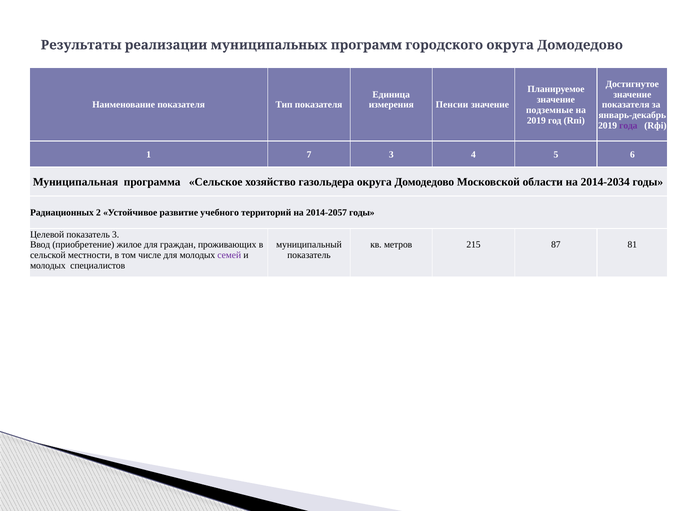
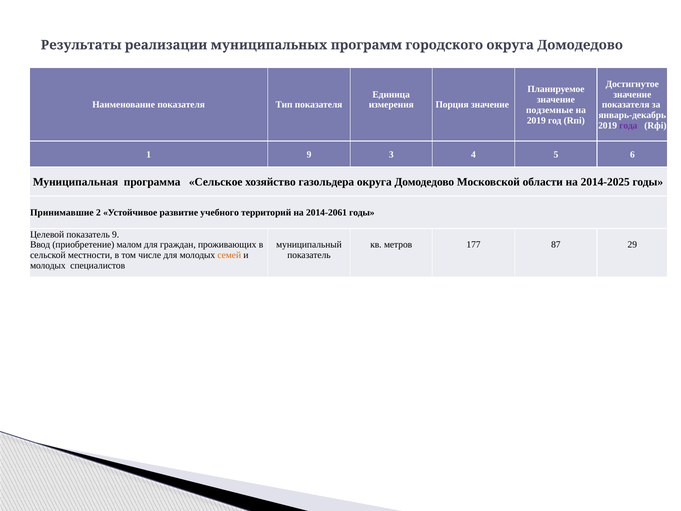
Пенсии: Пенсии -> Порция (452, 105)
1 7: 7 -> 9 (309, 154)
2014-2034: 2014-2034 -> 2014-2025 (605, 182)
Радиационных: Радиационных -> Принимавшие (62, 212)
2014-2057: 2014-2057 -> 2014-2061 (327, 212)
показатель 3: 3 -> 9 (116, 234)
жилое: жилое -> малом (129, 245)
215: 215 -> 177 (474, 245)
81: 81 -> 29 (632, 245)
семей colour: purple -> orange (229, 255)
